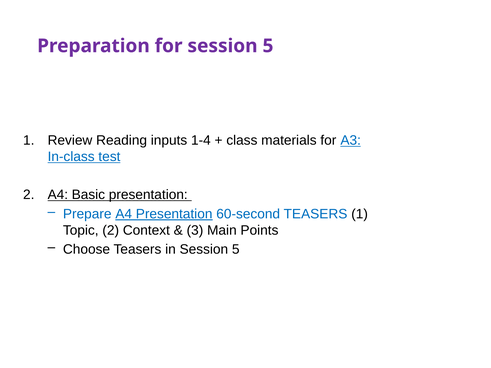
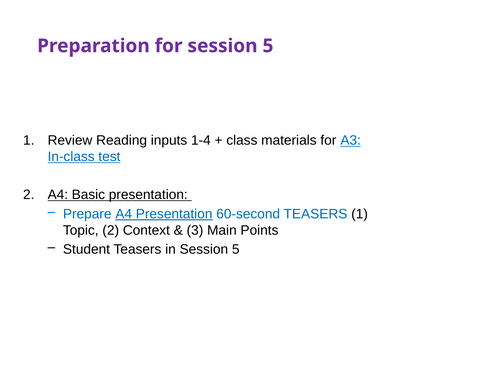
Choose: Choose -> Student (86, 249)
